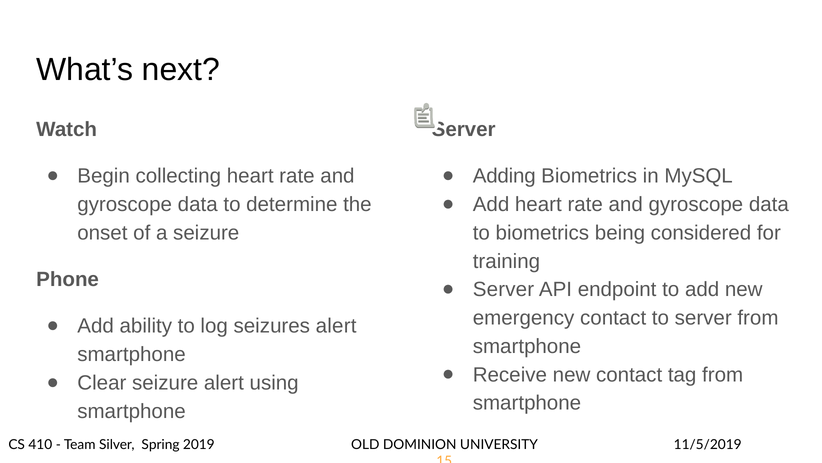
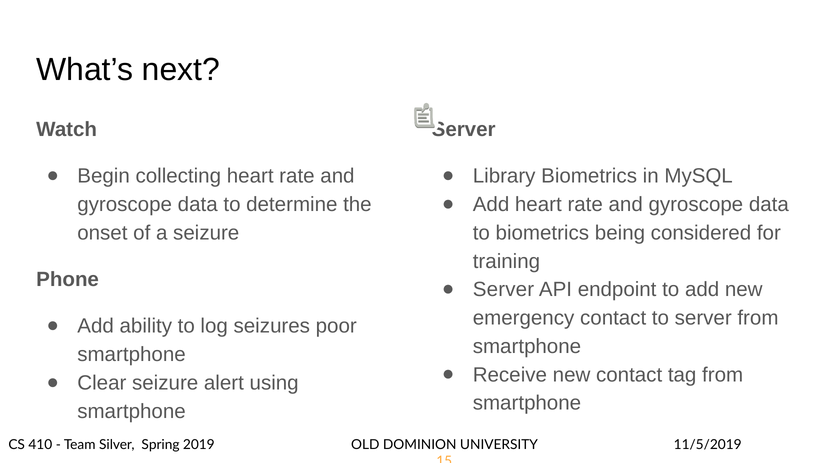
Adding: Adding -> Library (504, 176)
seizures alert: alert -> poor (336, 326)
